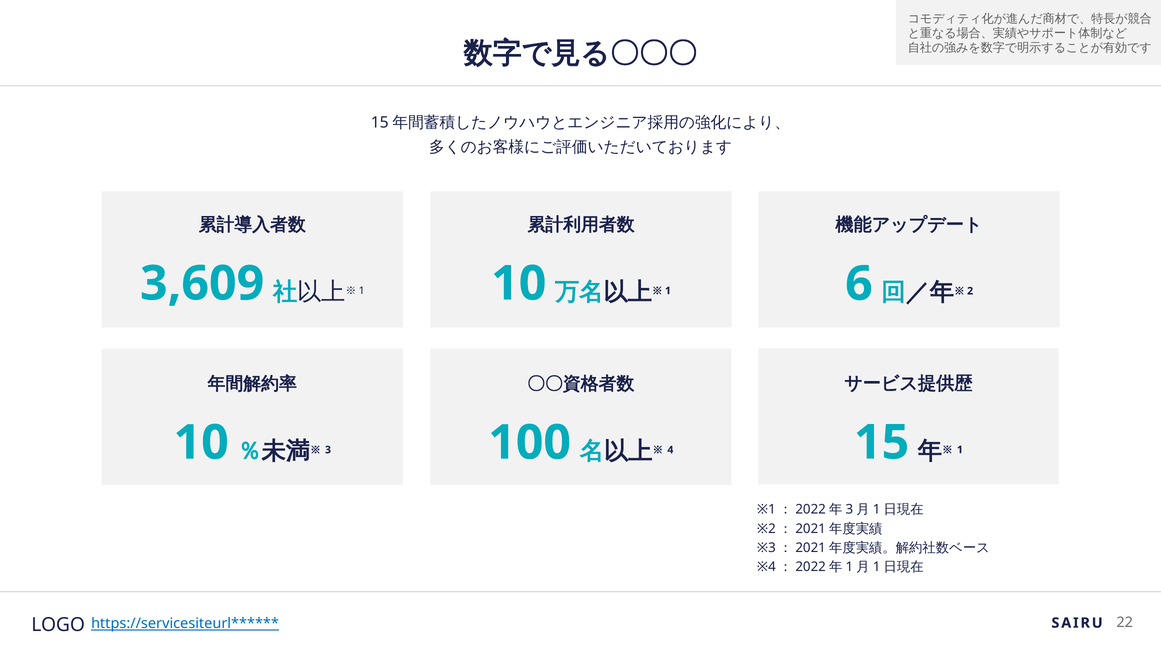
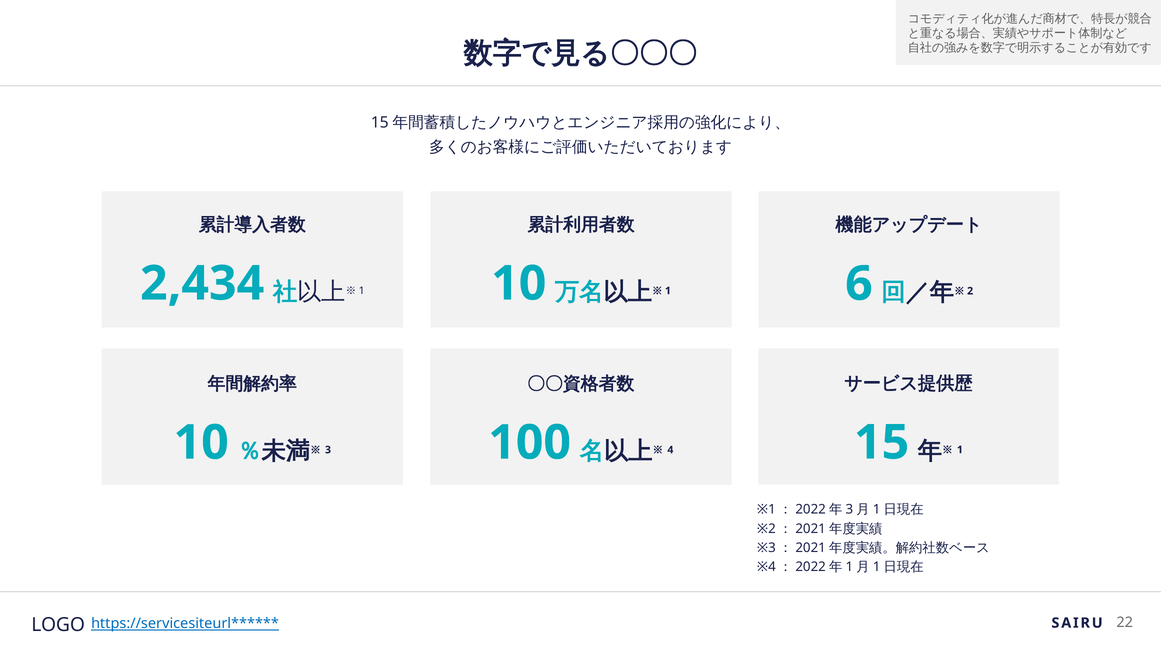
3,609: 3,609 -> 2,434 (202, 284)
